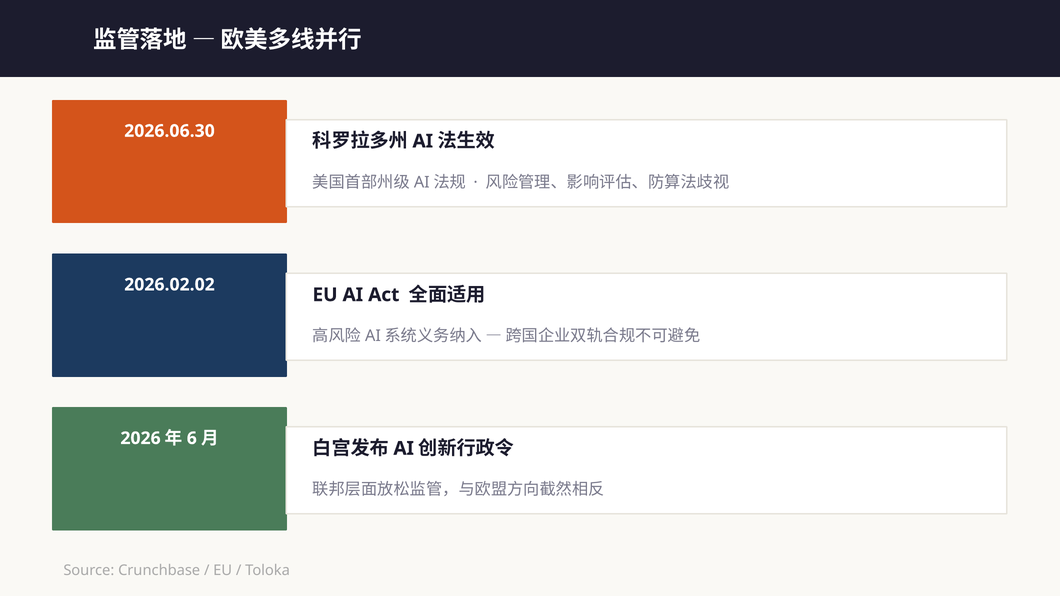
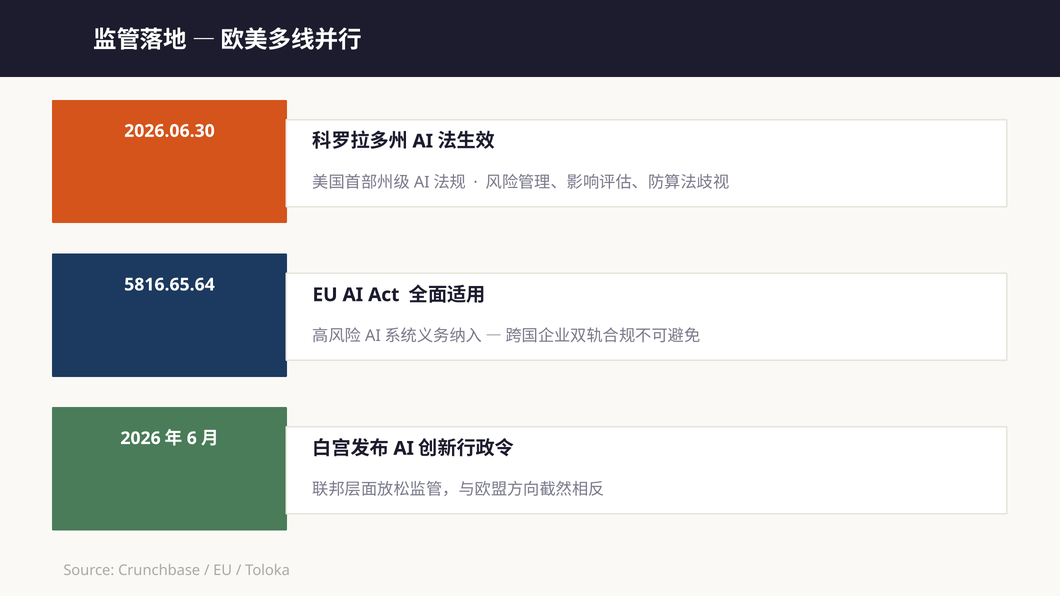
2026.02.02: 2026.02.02 -> 5816.65.64 (169, 285)
